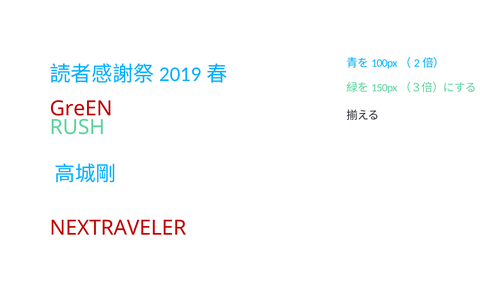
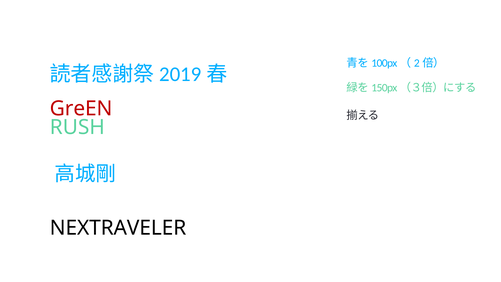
NEXTRAVELER colour: red -> black (118, 228)
